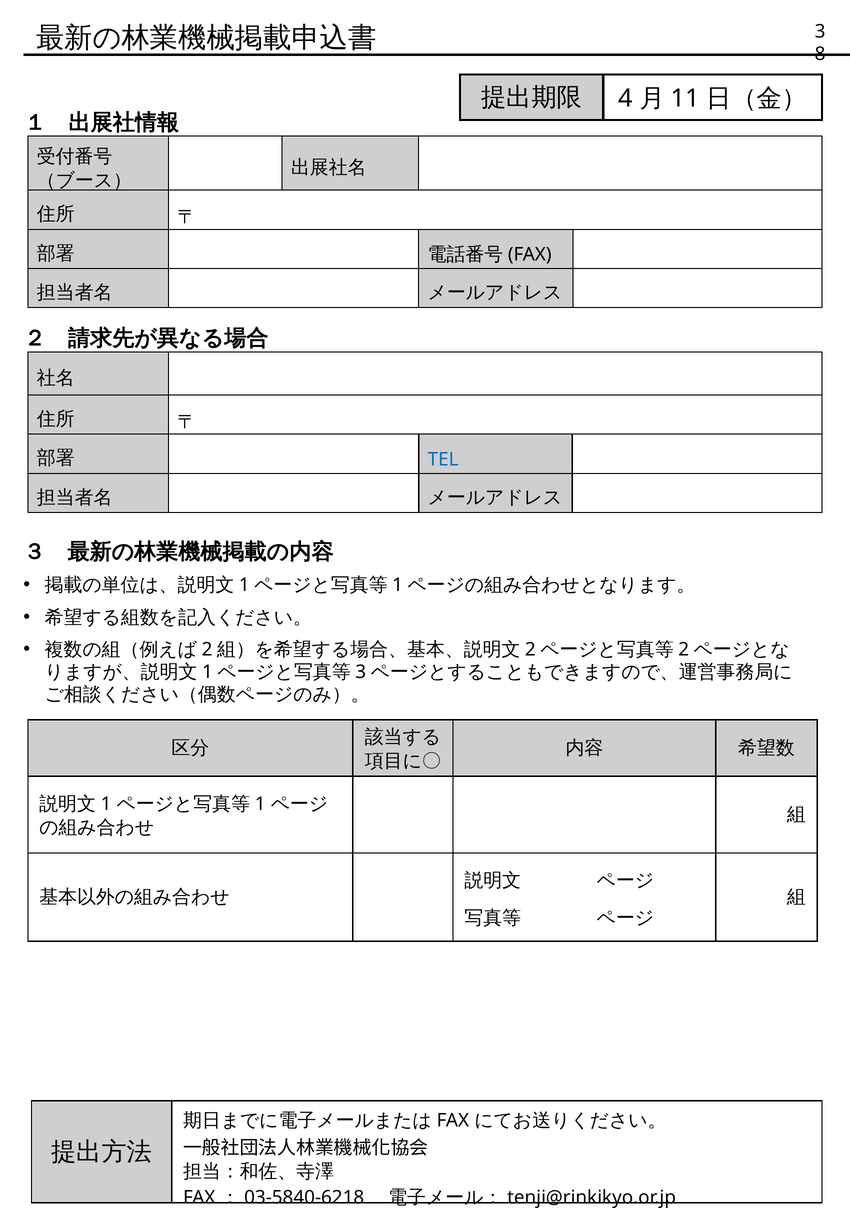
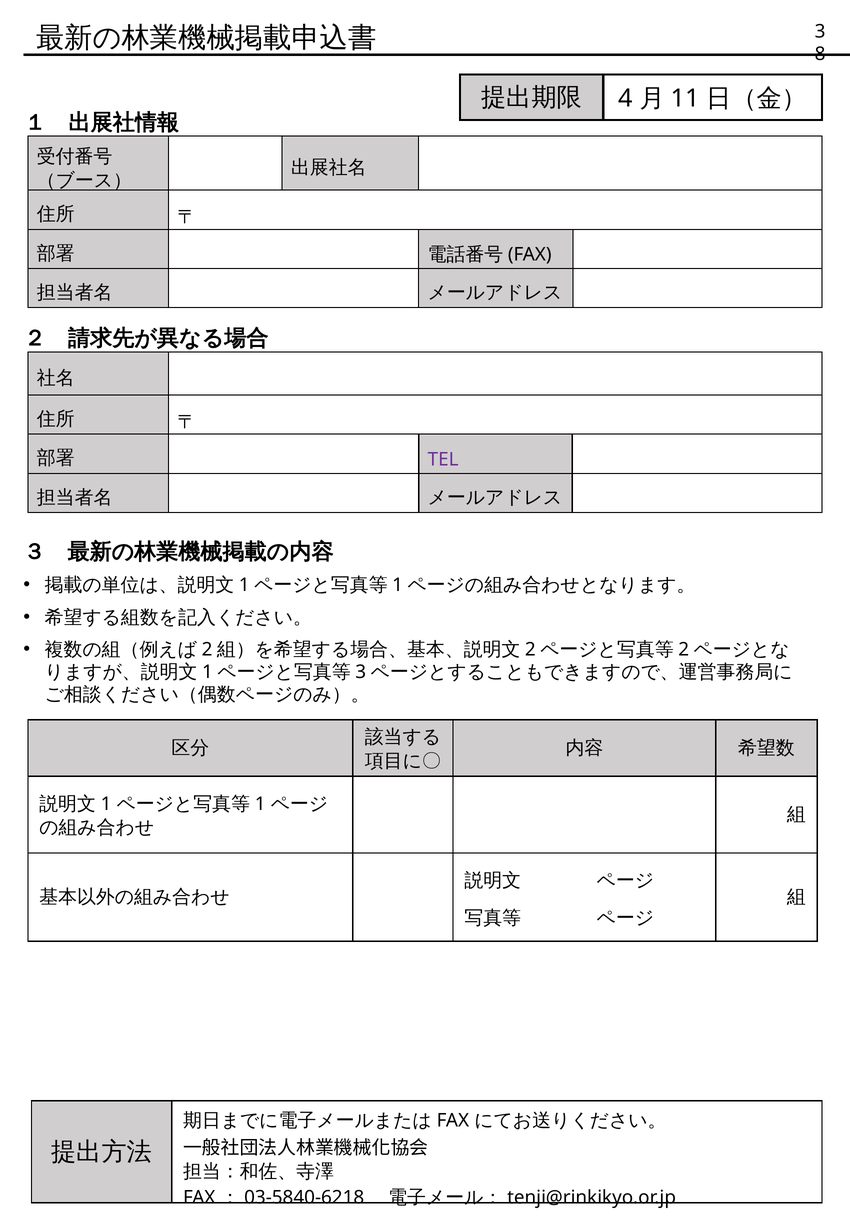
TEL colour: blue -> purple (443, 460)
